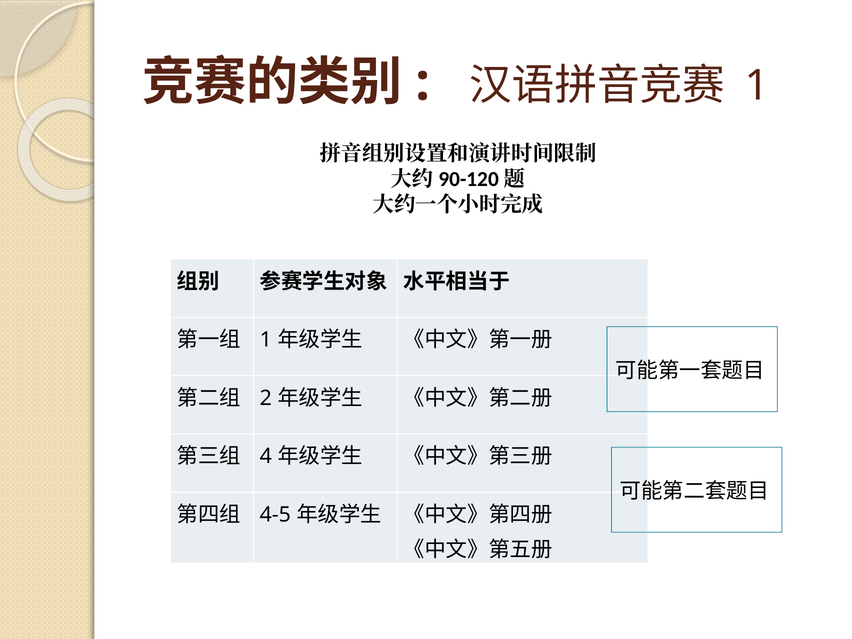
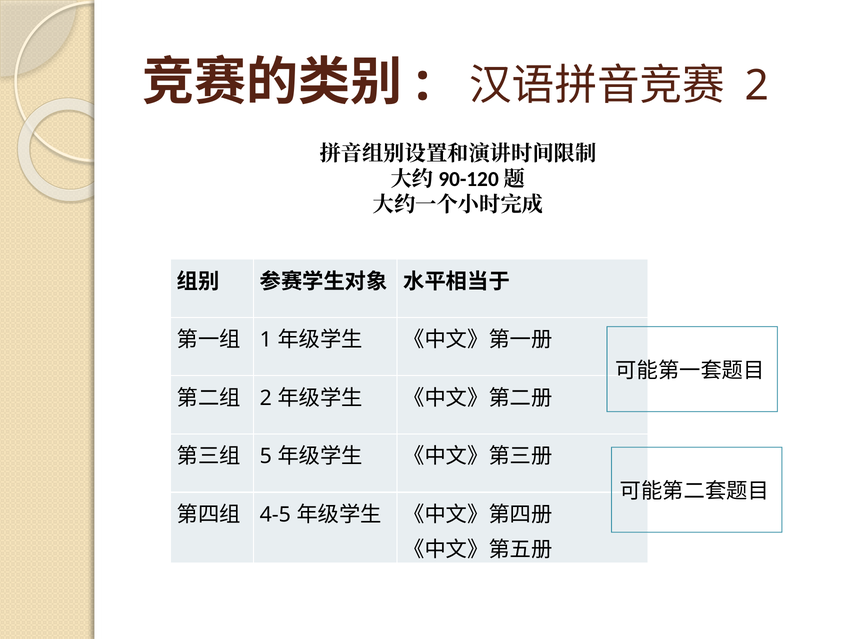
1: 1 -> 2 (757, 86)
4: 4 -> 5 (266, 456)
